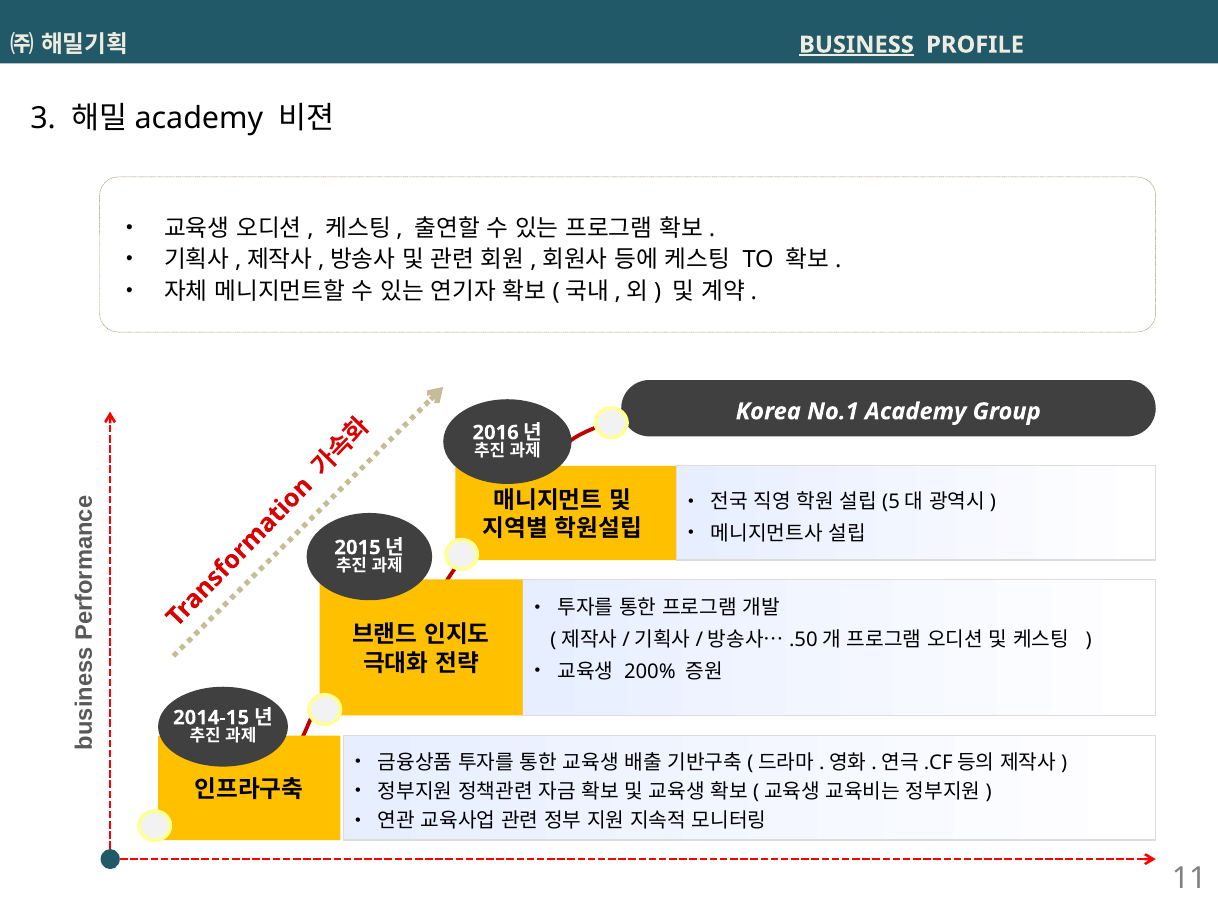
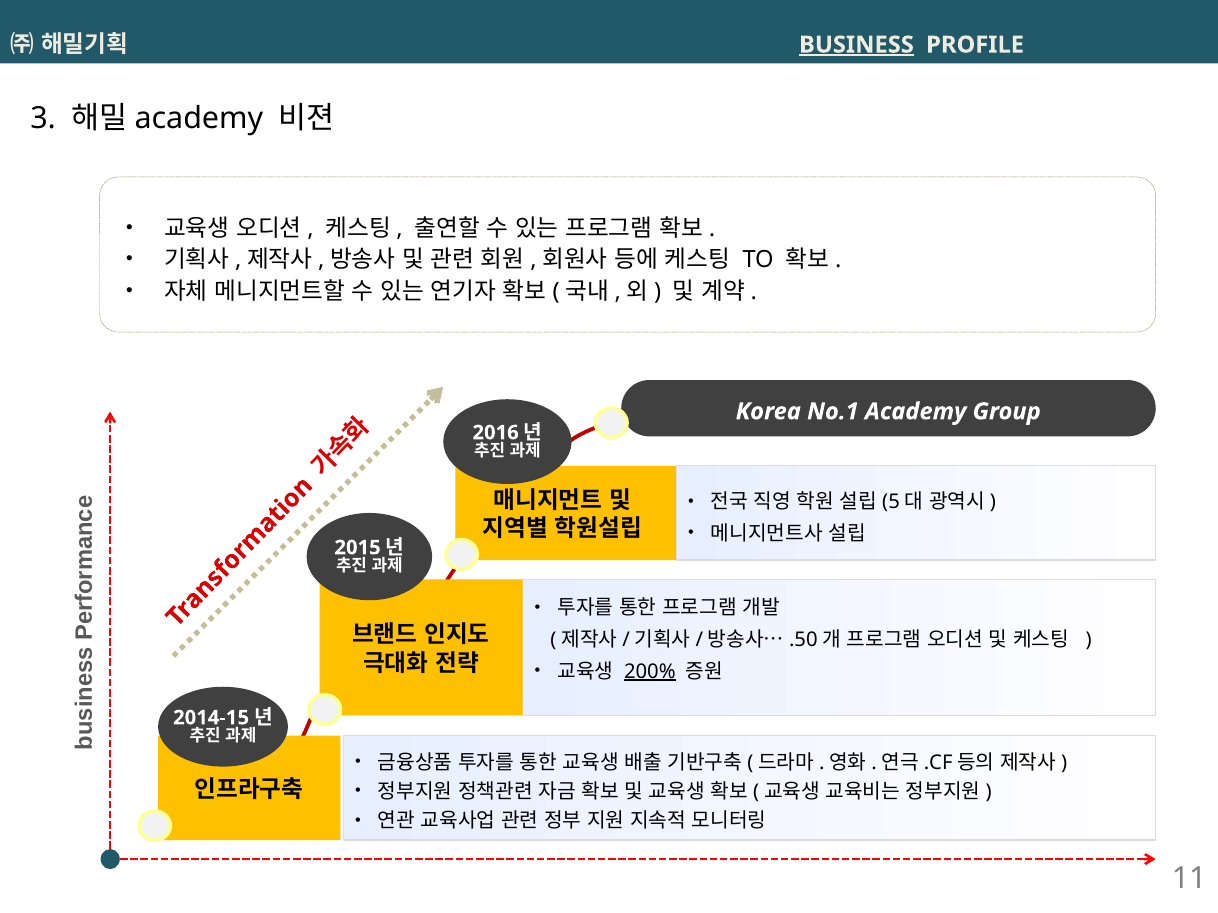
200% underline: none -> present (650, 672)
